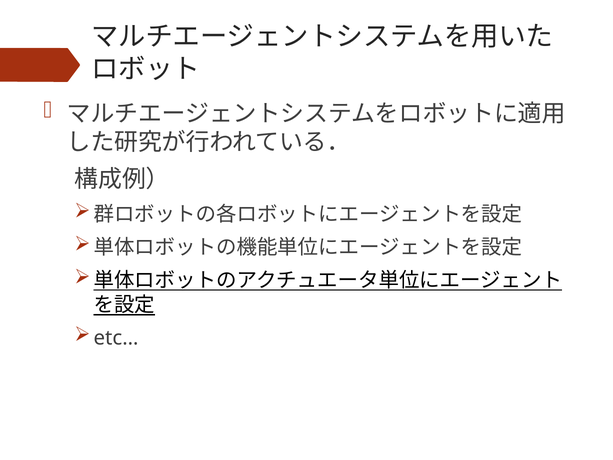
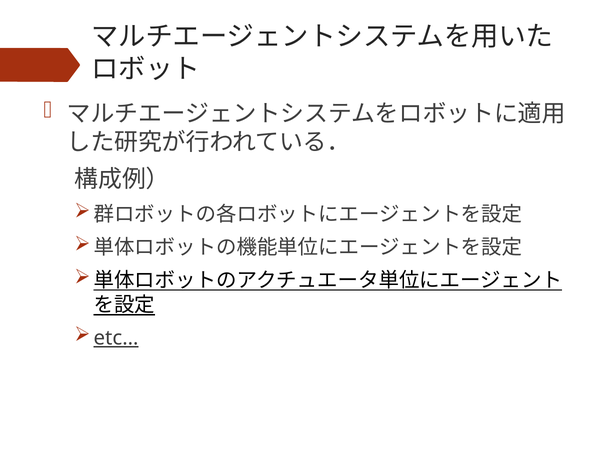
etc… underline: none -> present (116, 338)
